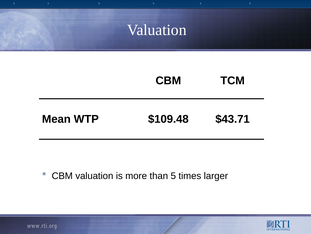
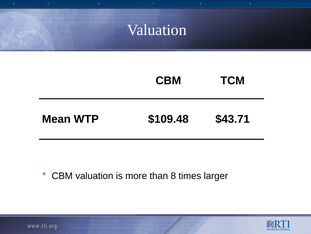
5: 5 -> 8 (173, 175)
